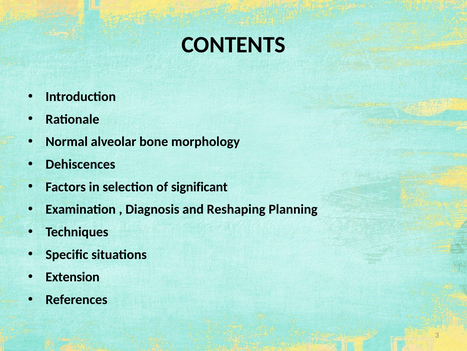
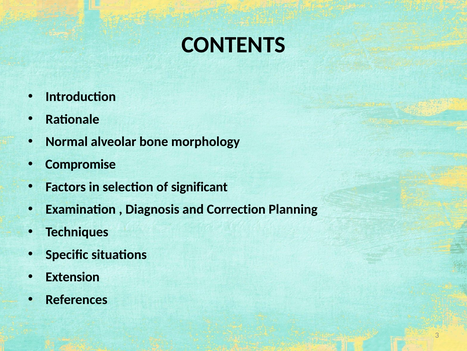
Dehiscences: Dehiscences -> Compromise (81, 164)
Reshaping: Reshaping -> Correction (236, 209)
